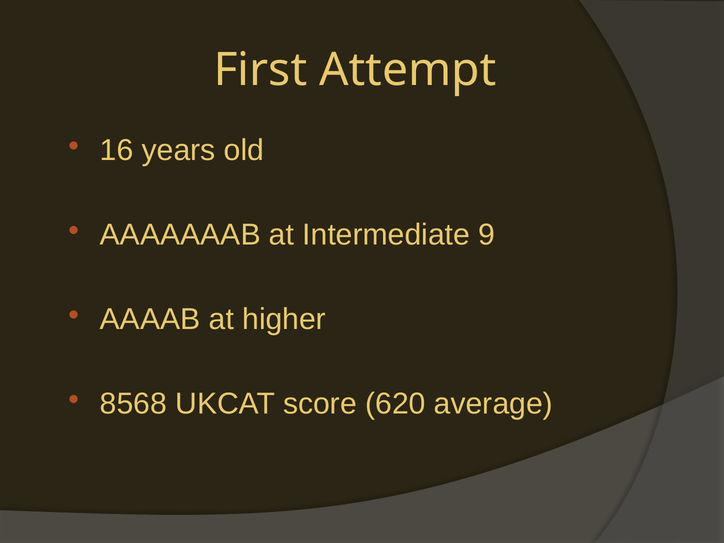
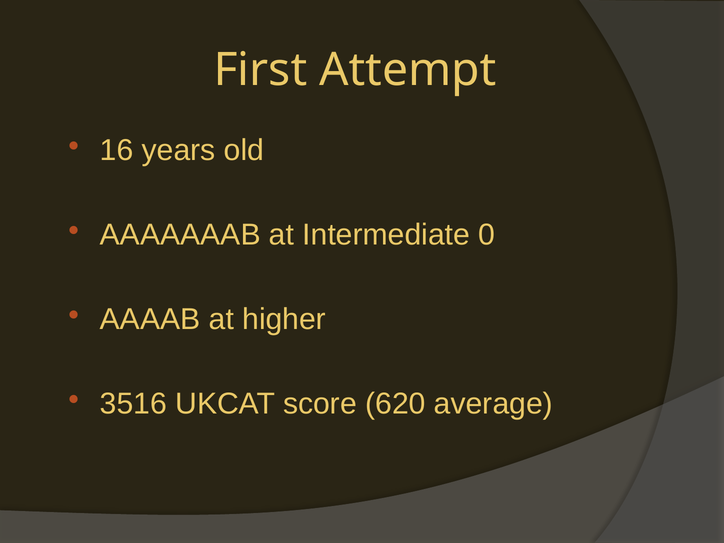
9: 9 -> 0 (487, 235)
8568: 8568 -> 3516 (133, 404)
